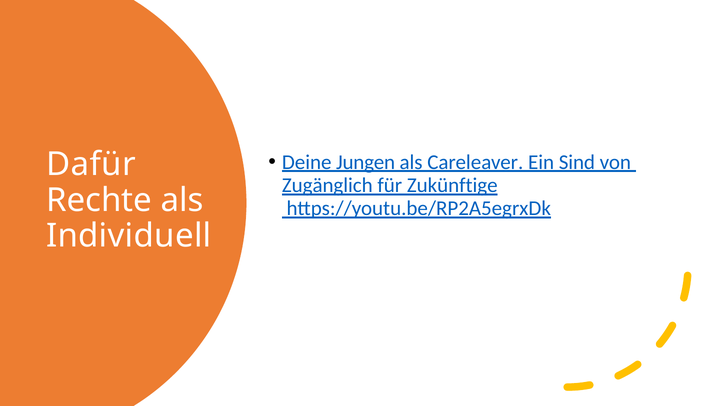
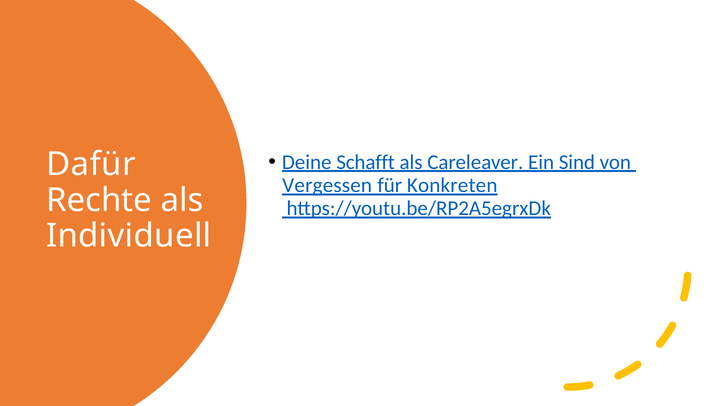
Jungen: Jungen -> Schafft (366, 162)
Zugänglich: Zugänglich -> Vergessen (327, 185)
Zukünftige: Zukünftige -> Konkreten (452, 185)
